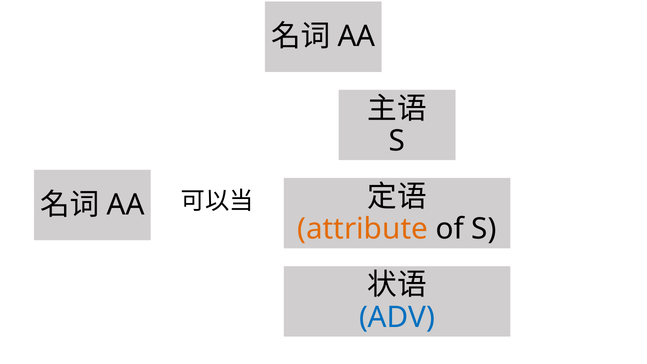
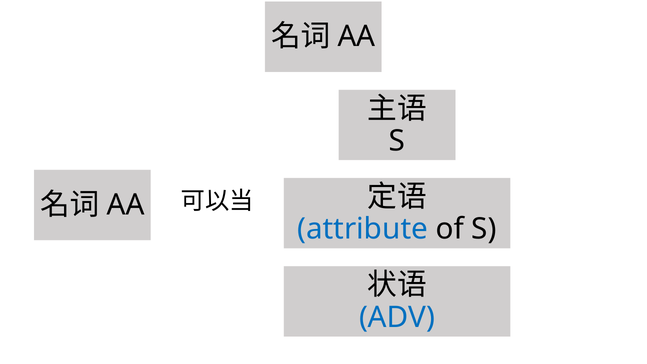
attribute colour: orange -> blue (363, 229)
